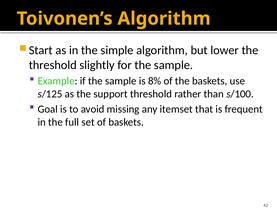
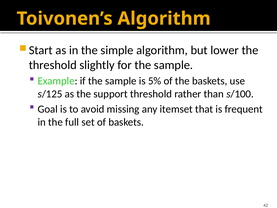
8%: 8% -> 5% (155, 81)
